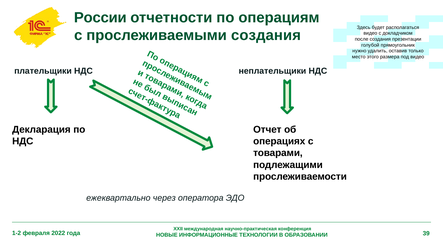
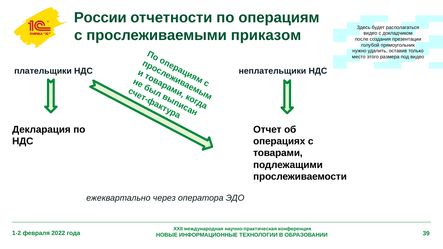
прослеживаемыми создания: создания -> приказом (266, 35)
